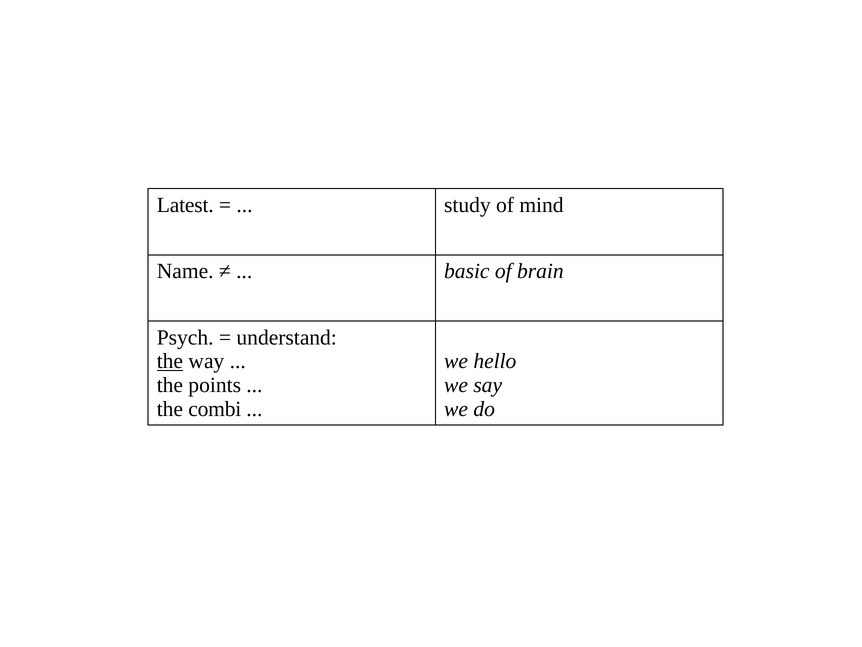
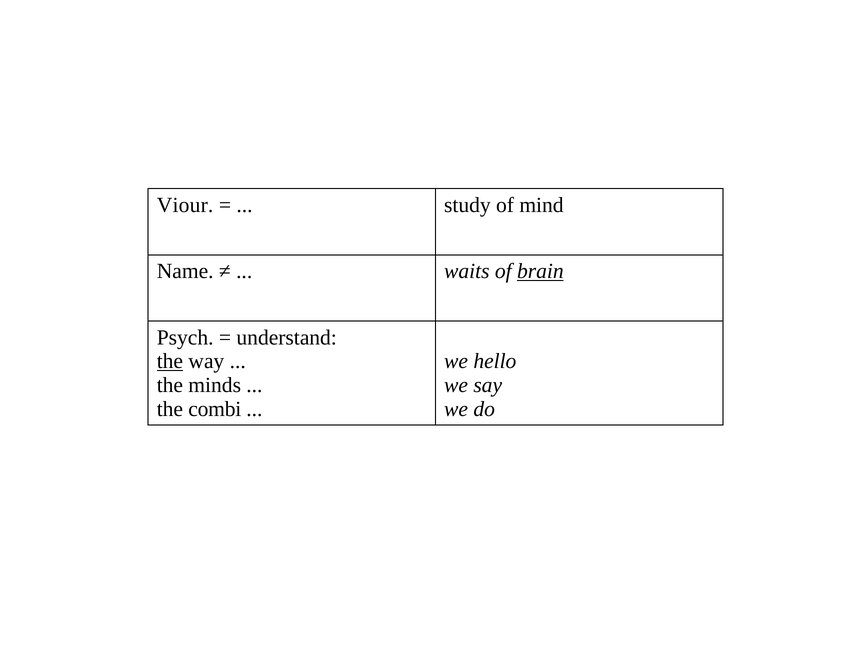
Latest: Latest -> Viour (185, 205)
basic: basic -> waits (467, 271)
brain underline: none -> present (540, 271)
points: points -> minds (215, 385)
